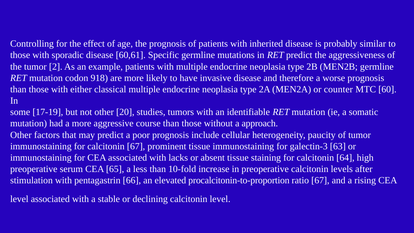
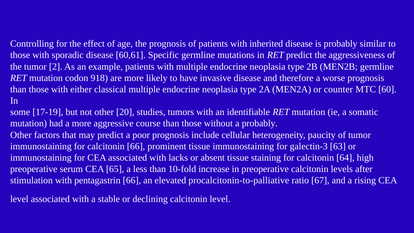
a approach: approach -> probably (260, 123)
calcitonin 67: 67 -> 66 (136, 146)
procalcitonin-to-proportion: procalcitonin-to-proportion -> procalcitonin-to-palliative (239, 180)
